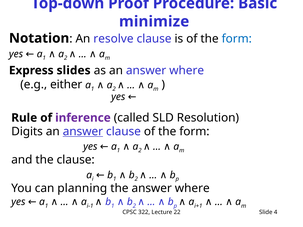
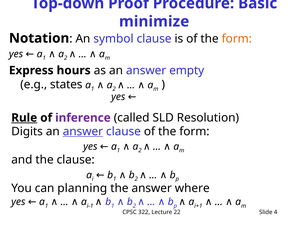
resolve: resolve -> symbol (113, 39)
form colour: blue -> orange (237, 39)
slides: slides -> hours (74, 71)
an answer where: where -> empty (187, 71)
either: either -> states (66, 85)
Rule underline: none -> present (24, 118)
